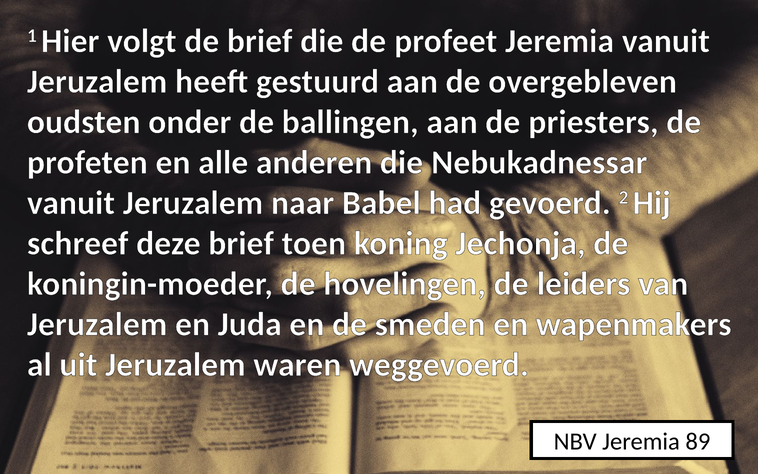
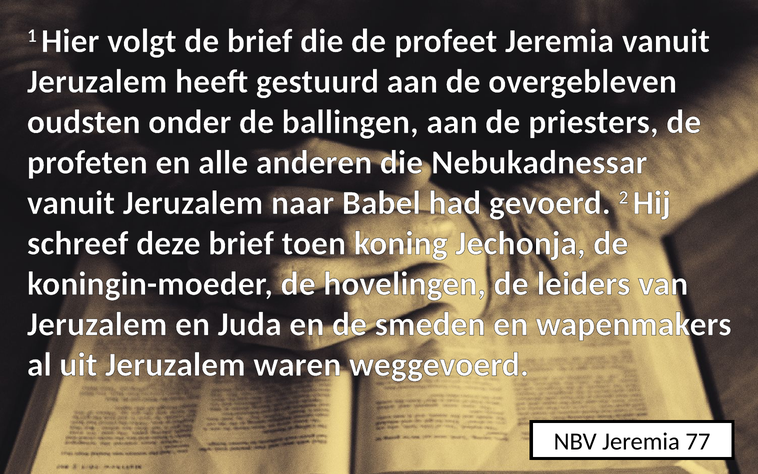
89: 89 -> 77 (698, 442)
